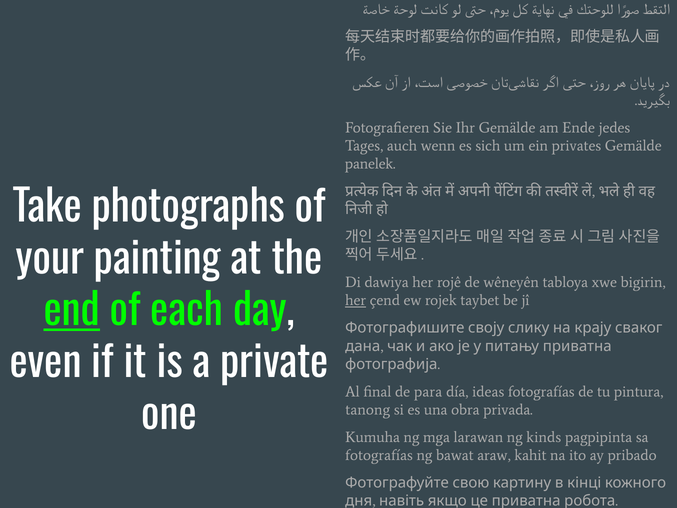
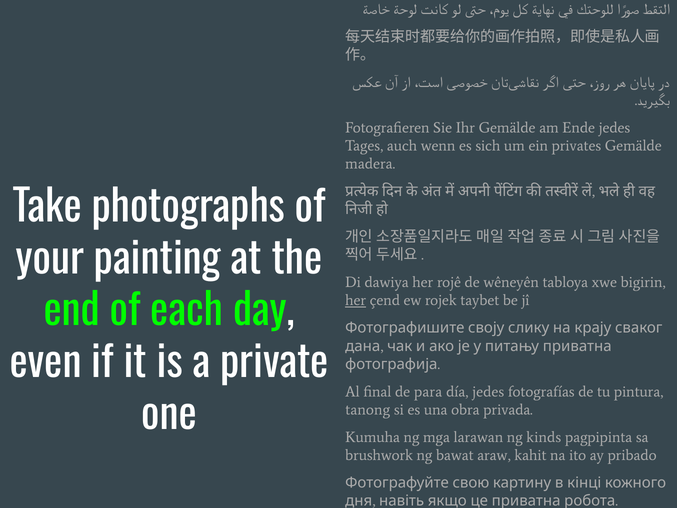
panelek: panelek -> madera (370, 164)
end underline: present -> none (72, 311)
día ideas: ideas -> jedes (488, 391)
fotografías: fotografías -> brushwork (379, 455)
